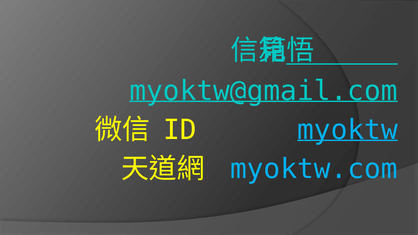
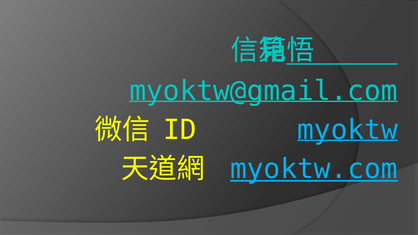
myoktw.com underline: none -> present (314, 169)
